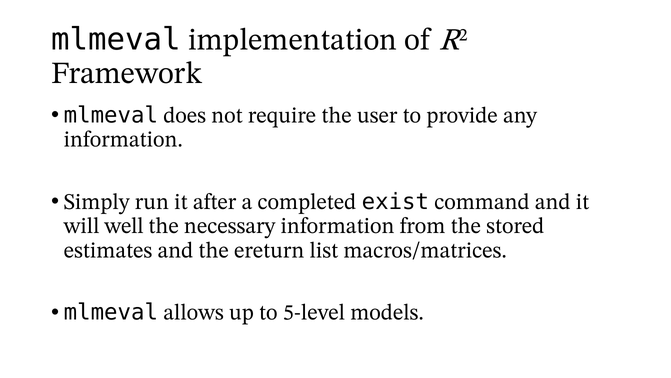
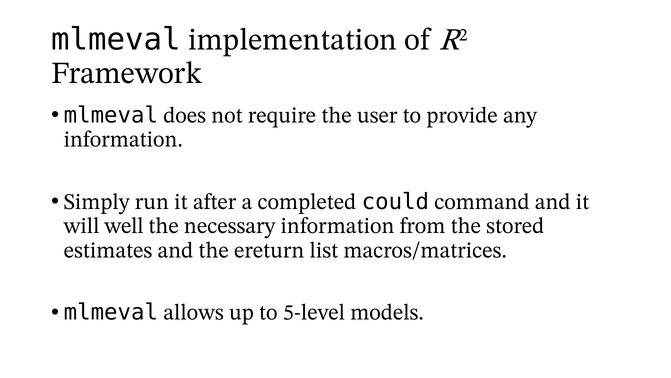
exist: exist -> could (395, 201)
